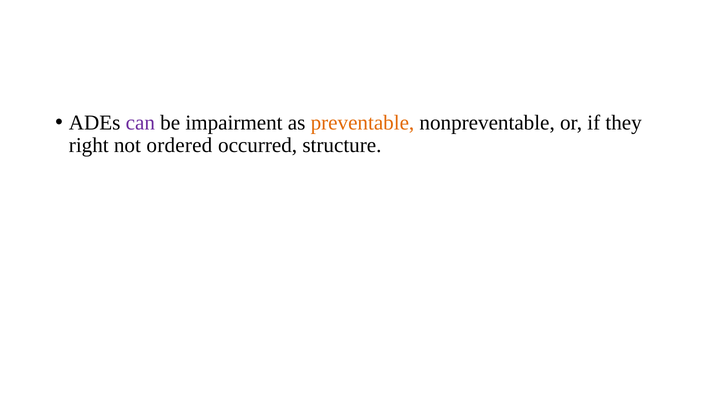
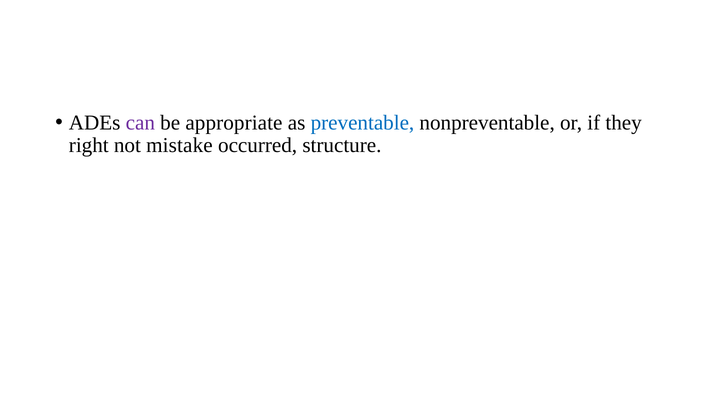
impairment: impairment -> appropriate (234, 123)
preventable colour: orange -> blue (362, 123)
ordered: ordered -> mistake (179, 145)
